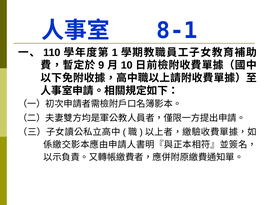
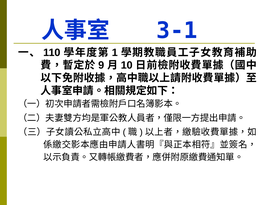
8-1: 8-1 -> 3-1 (177, 31)
